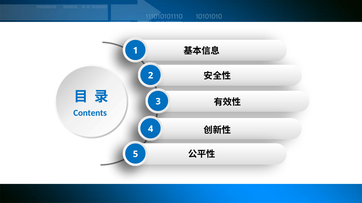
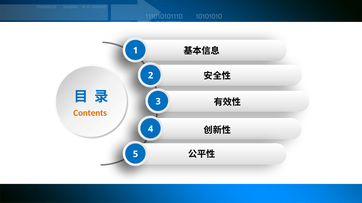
Contents colour: blue -> orange (90, 113)
